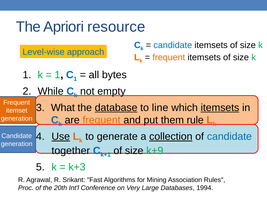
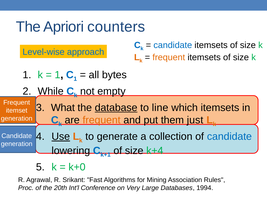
resource: resource -> counters (116, 27)
itemsets underline: present -> none (220, 108)
rule: rule -> just (195, 120)
collection underline: present -> none (171, 137)
together: together -> lowering (71, 151)
k+9: k+9 -> k+4 (155, 151)
k+3: k+3 -> k+0 (77, 167)
